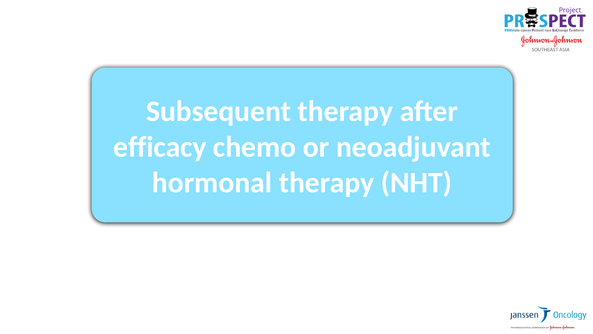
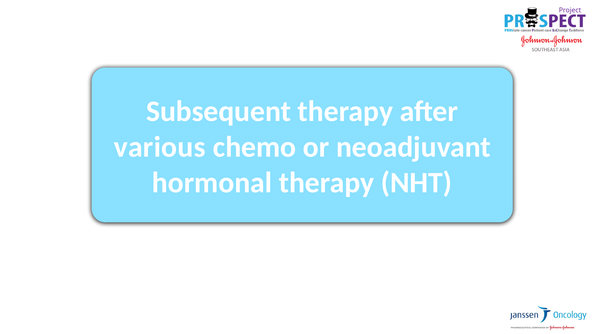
efficacy: efficacy -> various (160, 147)
